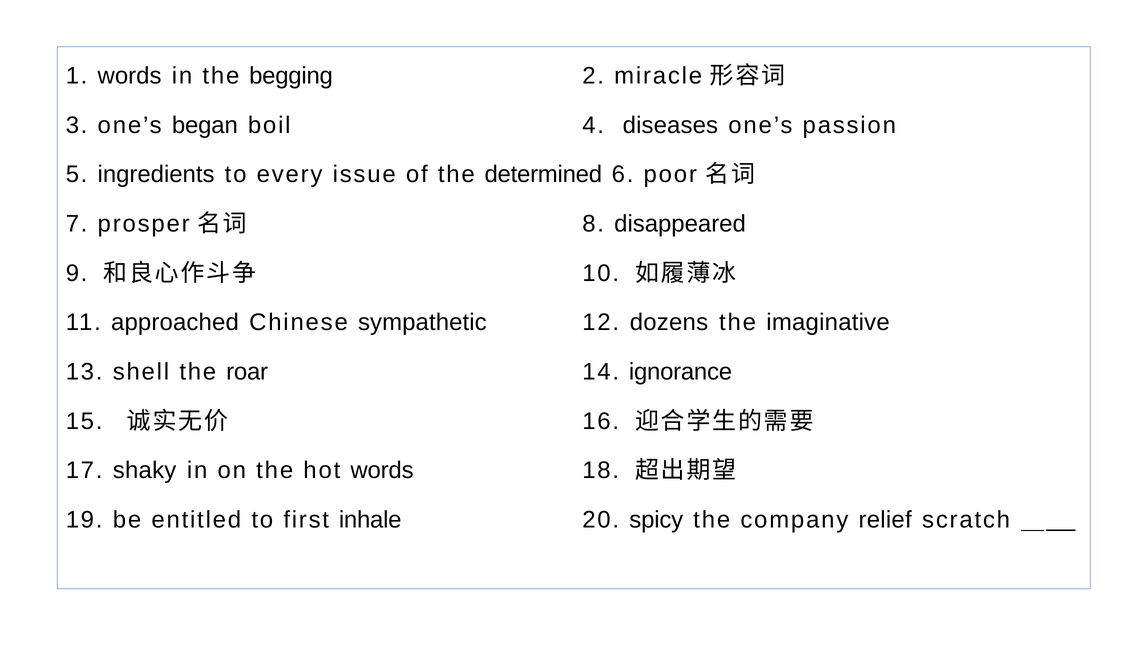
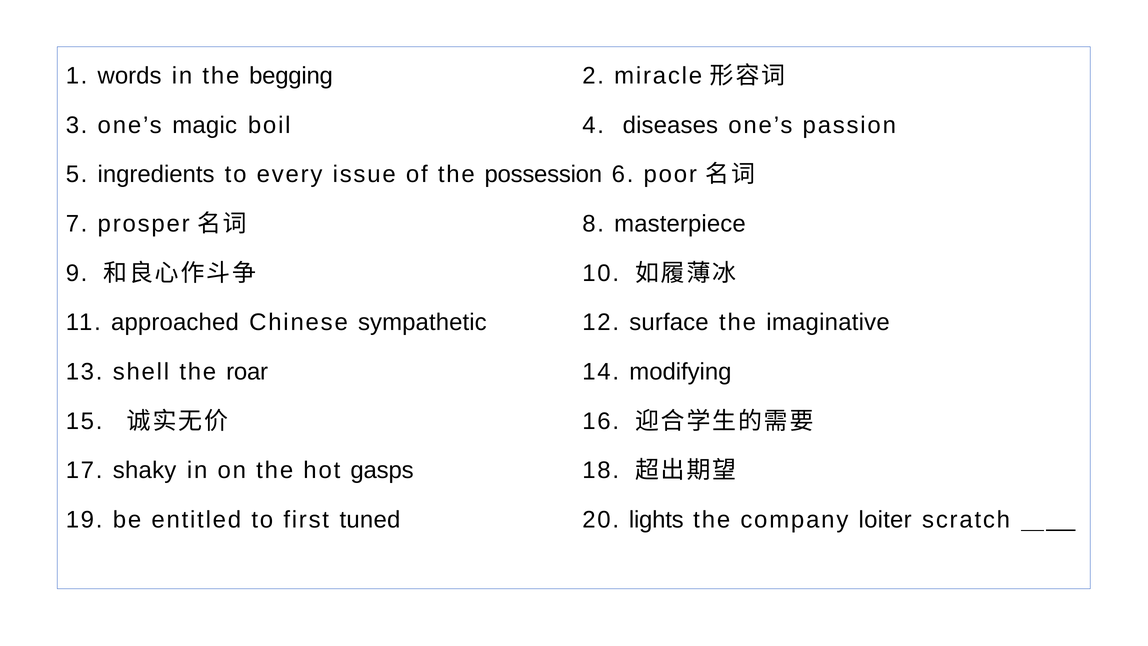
began: began -> magic (205, 125)
determined: determined -> possession (543, 174)
disappeared: disappeared -> masterpiece (680, 224)
dozens: dozens -> surface (669, 322)
ignorance: ignorance -> modifying (680, 372)
hot words: words -> gasps (382, 470)
inhale: inhale -> tuned (370, 520)
spicy: spicy -> lights (656, 520)
relief: relief -> loiter (885, 520)
